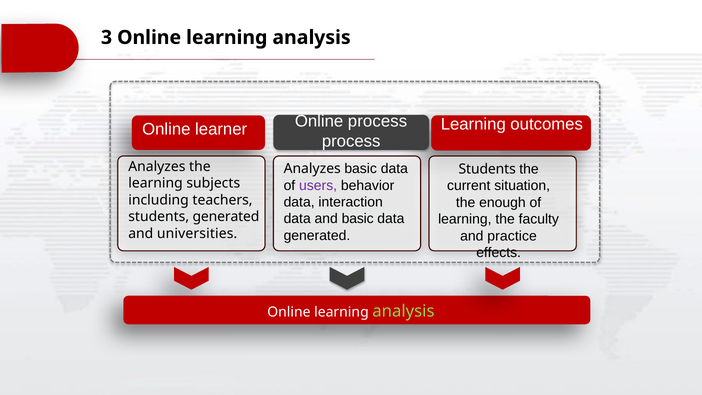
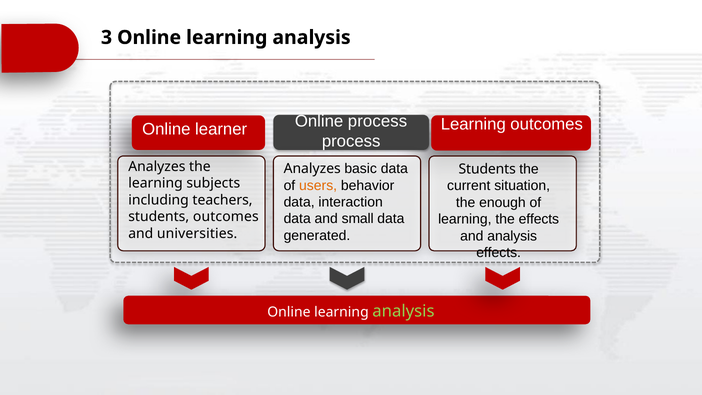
users colour: purple -> orange (318, 185)
and basic: basic -> small (358, 219)
the faculty: faculty -> effects (539, 219)
students generated: generated -> outcomes (226, 217)
and practice: practice -> analysis (512, 236)
